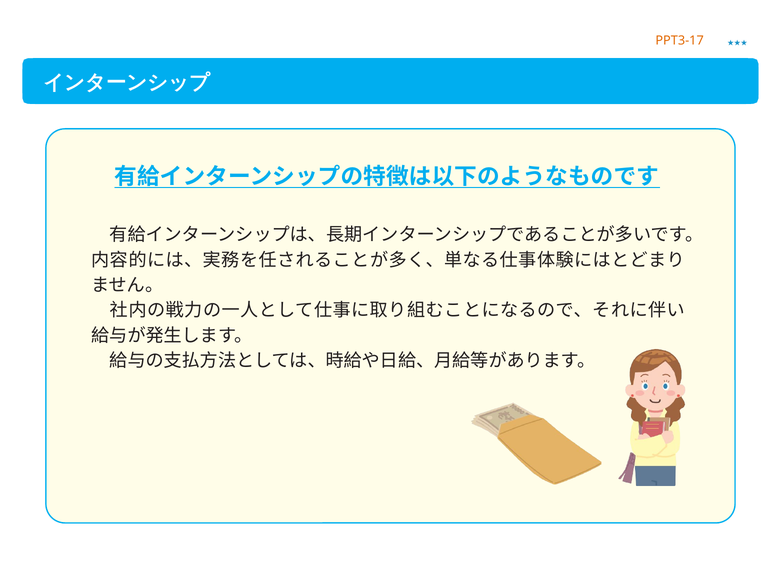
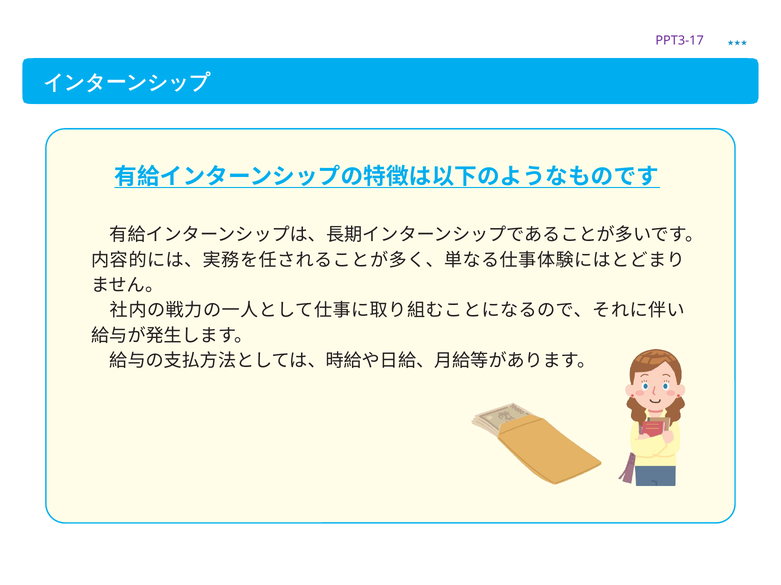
PPT3-17 colour: orange -> purple (680, 41)
